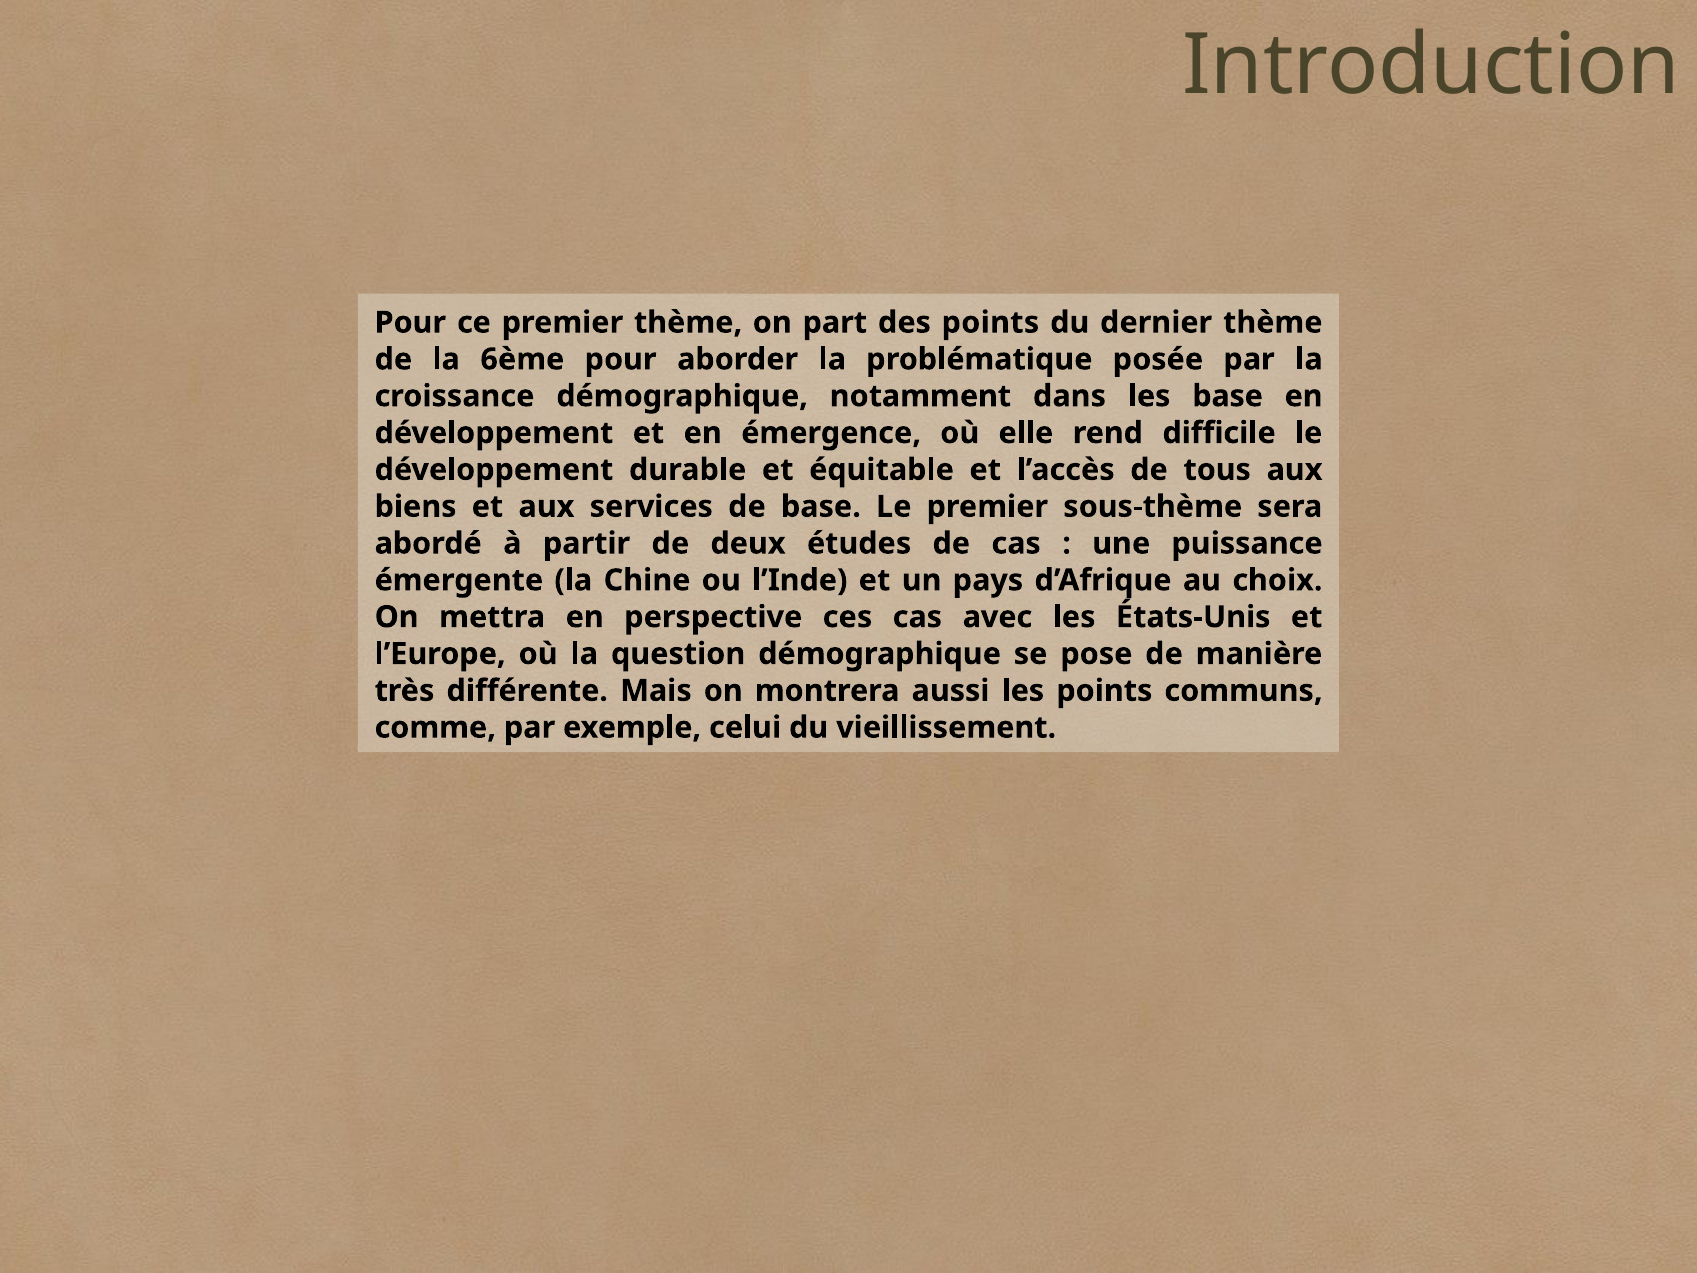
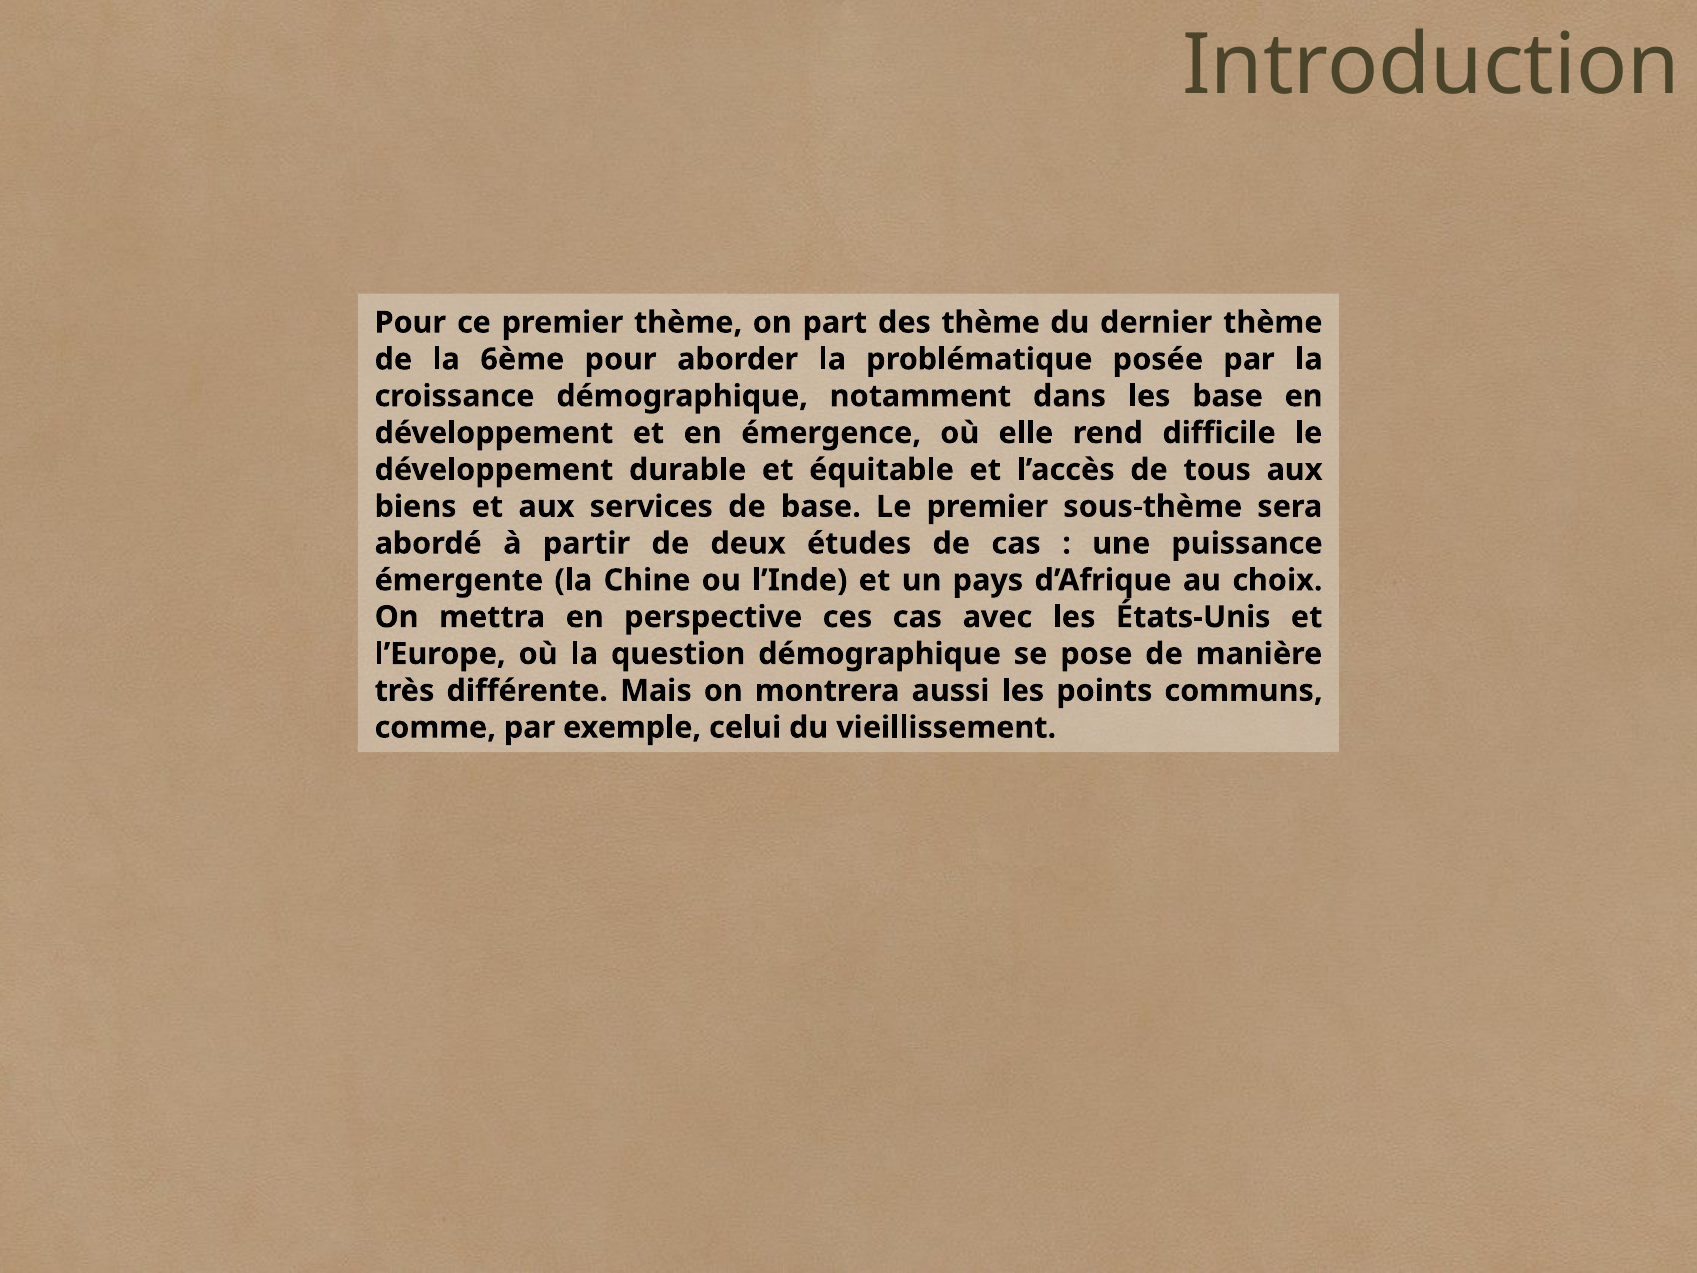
des points: points -> thème (991, 322)
